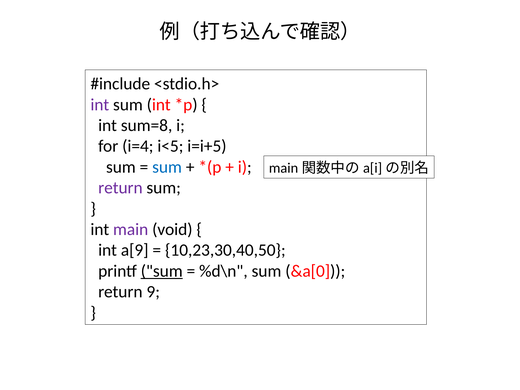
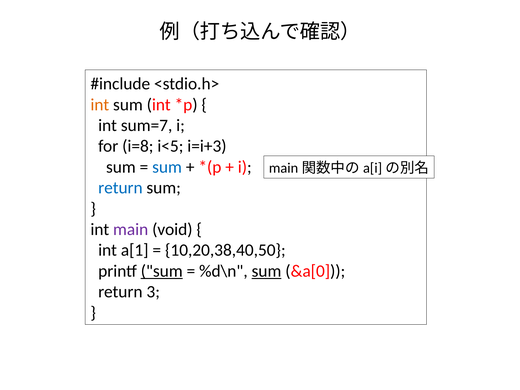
int colour: purple -> orange (100, 105)
sum=8: sum=8 -> sum=7 (147, 125)
i=4: i=4 -> i=8 (138, 146)
i=i+5: i=i+5 -> i=i+3 (207, 146)
return colour: purple -> blue (120, 188)
a[9: a[9 -> a[1 (135, 250)
10,23,30,40,50: 10,23,30,40,50 -> 10,20,38,40,50 (225, 250)
sum underline: none -> present (266, 271)
9: 9 -> 3 (153, 292)
